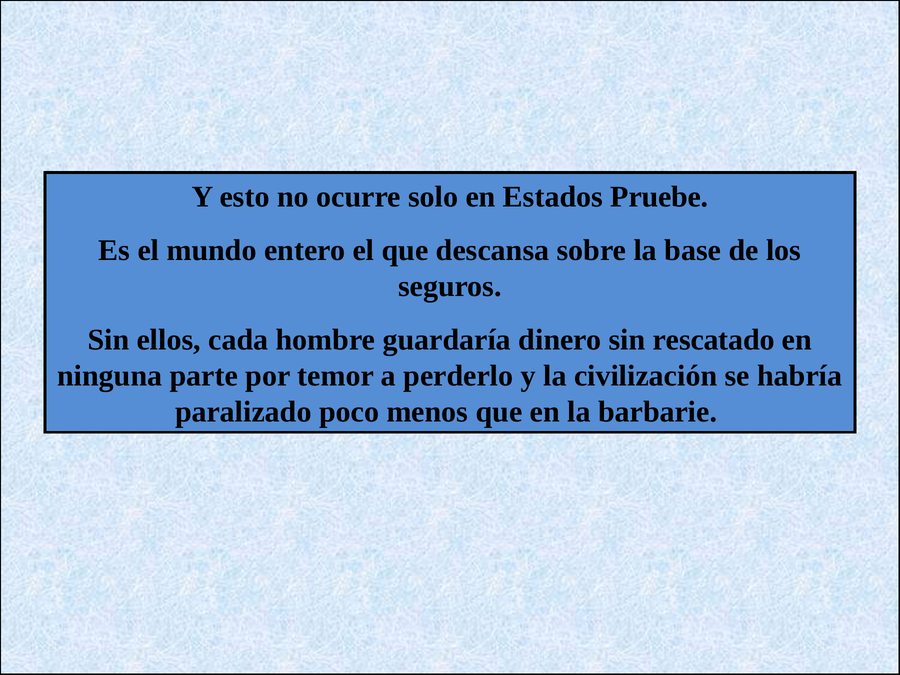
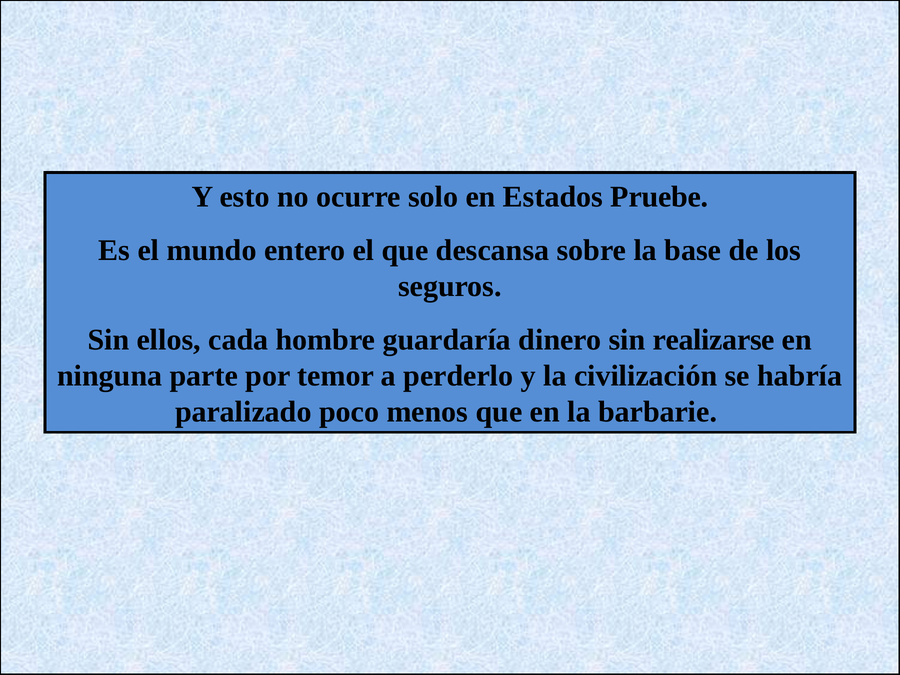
rescatado: rescatado -> realizarse (714, 340)
